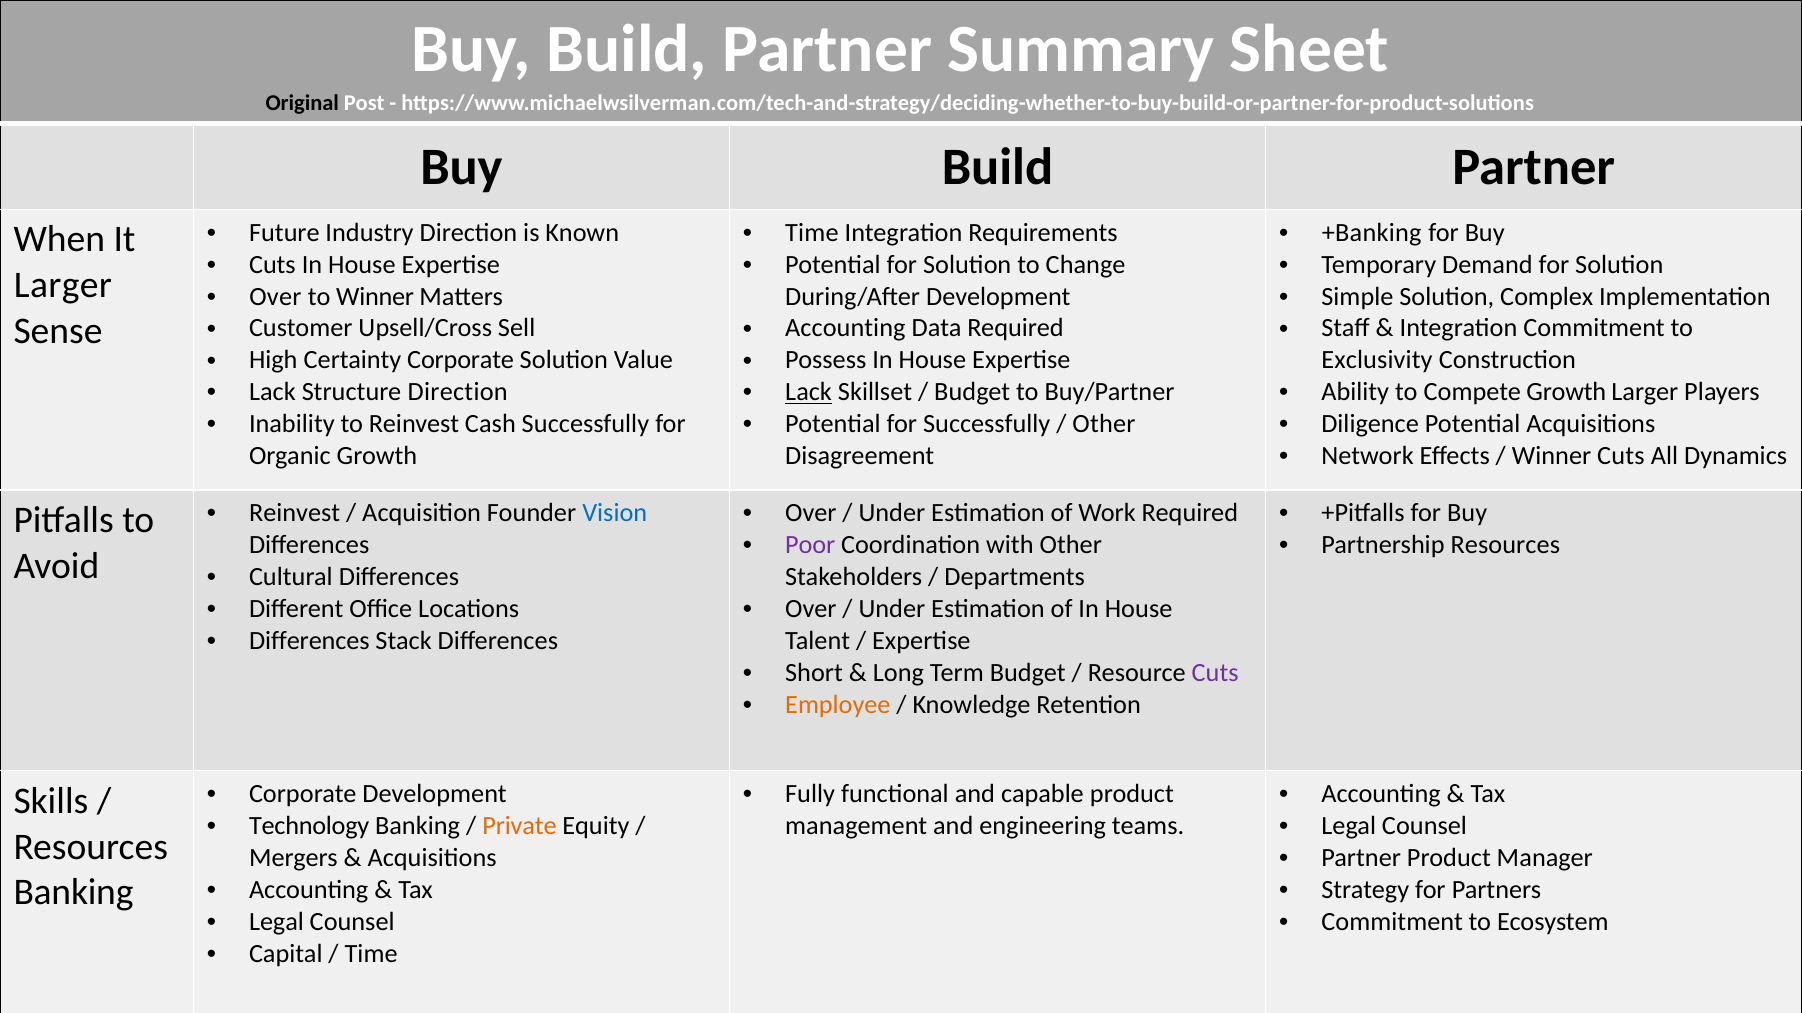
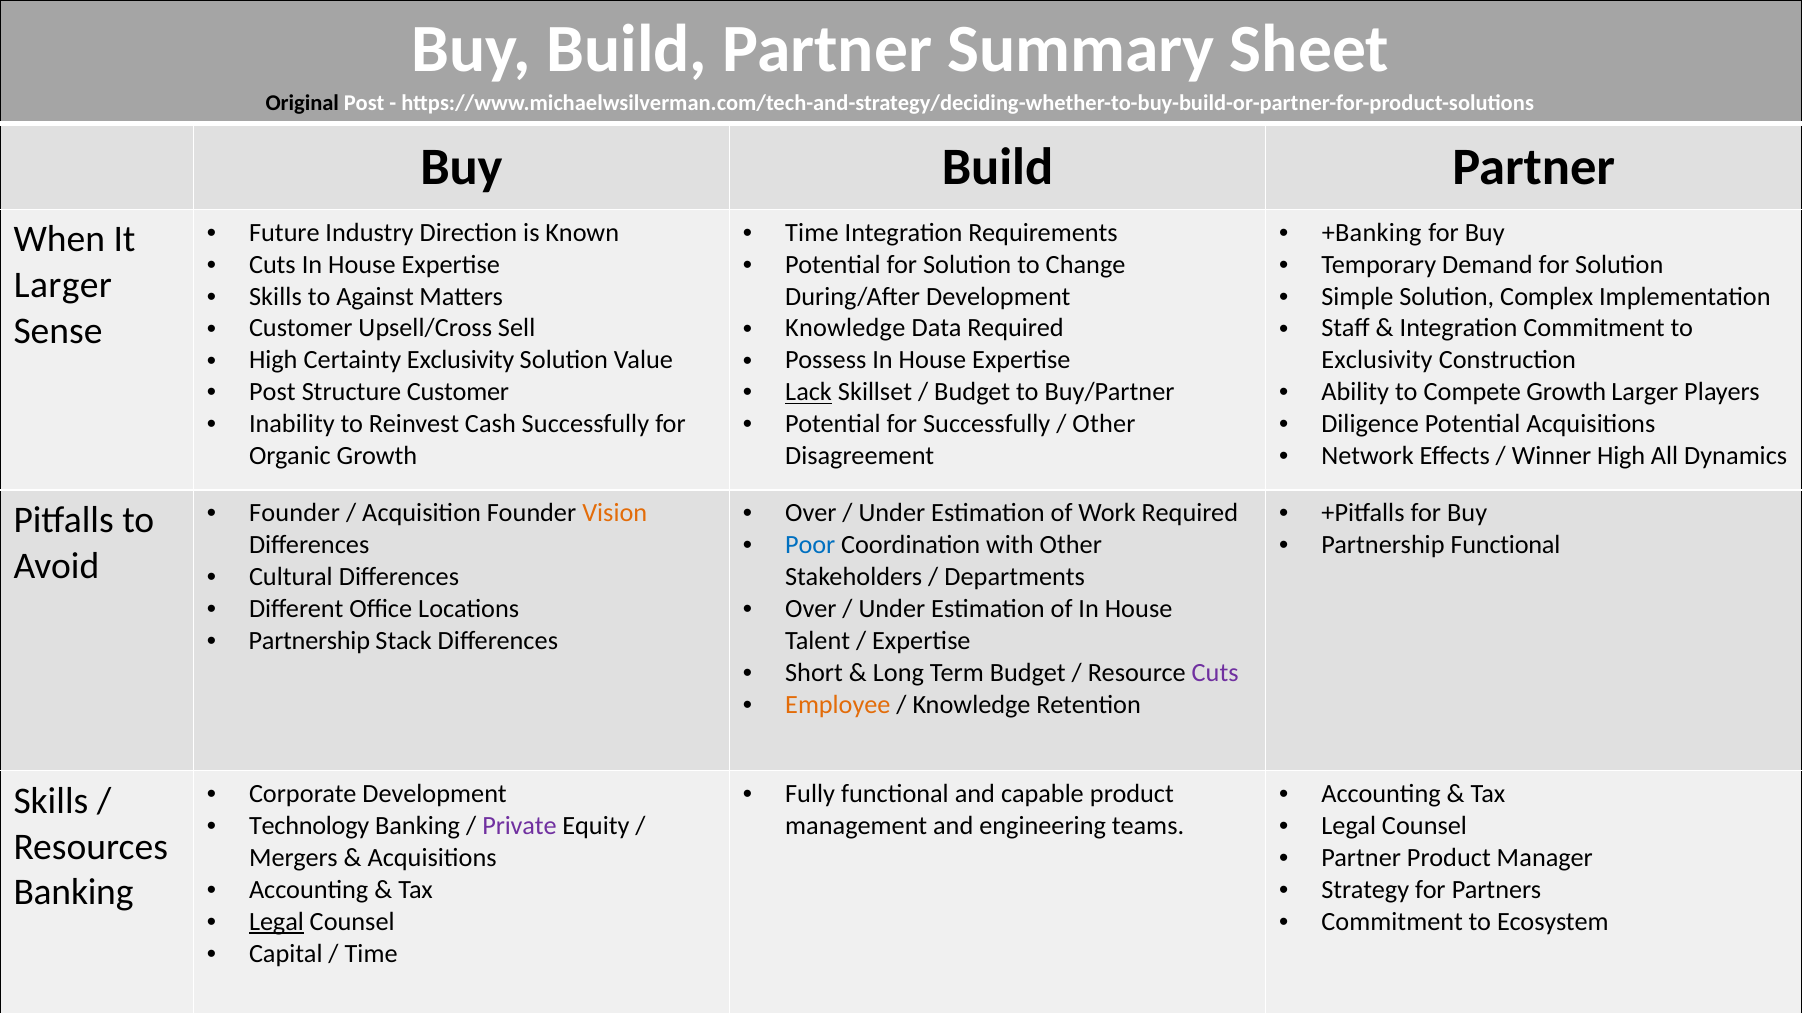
Over: Over -> Skills (275, 297)
to Winner: Winner -> Against (375, 297)
Accounting: Accounting -> Knowledge (845, 329)
Certainty Corporate: Corporate -> Exclusivity (461, 360)
Lack: Lack -> Post (272, 392)
Structure Direction: Direction -> Customer (458, 392)
Winner Cuts: Cuts -> High (1621, 456)
Reinvest: Reinvest -> Founder (294, 513)
Vision colour: blue -> orange (615, 513)
Poor colour: purple -> blue (810, 545)
Partnership Resources: Resources -> Functional (1505, 545)
Differences: Differences -> Partnership (309, 641)
Private colour: orange -> purple (519, 826)
Legal underline: none -> present (276, 922)
